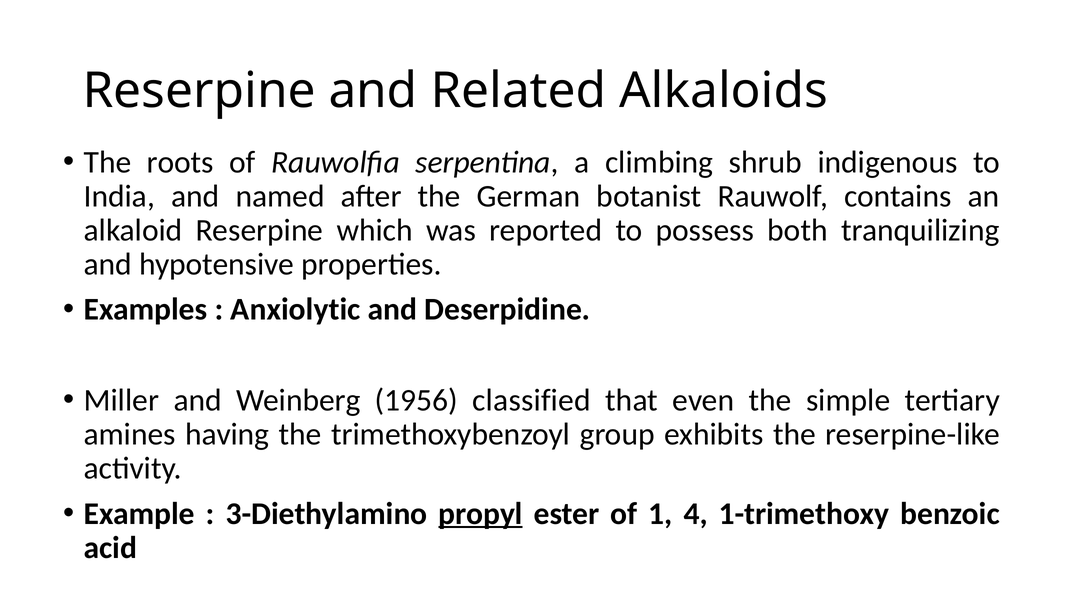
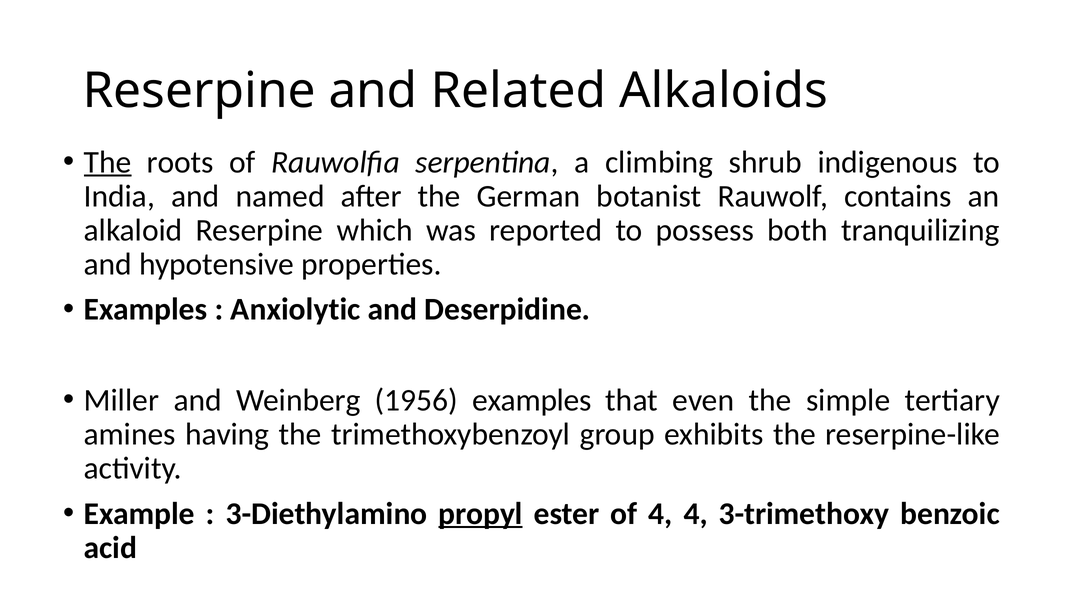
The underline: none -> present (108, 162)
1956 classified: classified -> examples (532, 400)
of 1: 1 -> 4 (661, 514)
1-trimethoxy: 1-trimethoxy -> 3-trimethoxy (804, 514)
